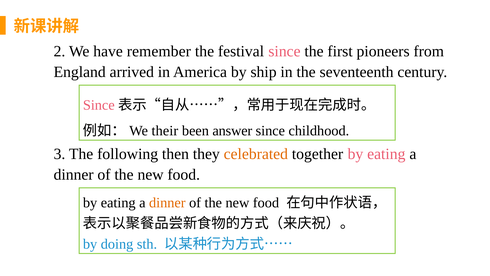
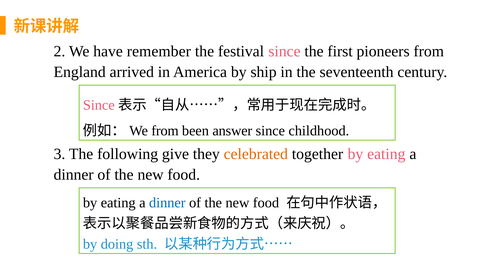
their: their -> from (165, 131)
then: then -> give (175, 154)
dinner colour: orange -> blue (167, 203)
